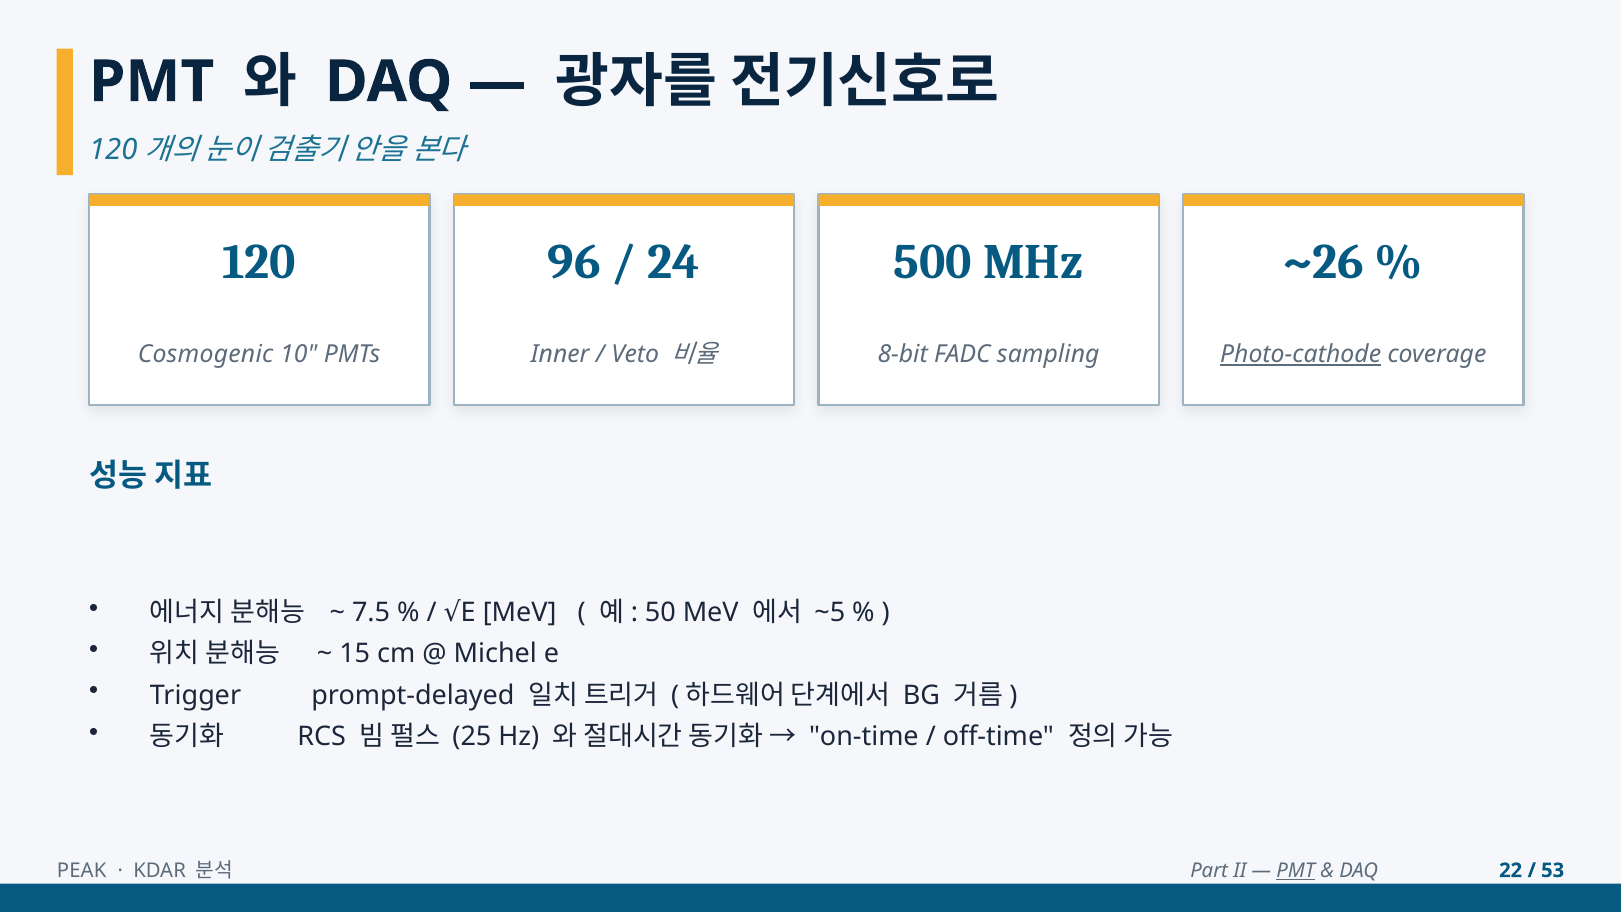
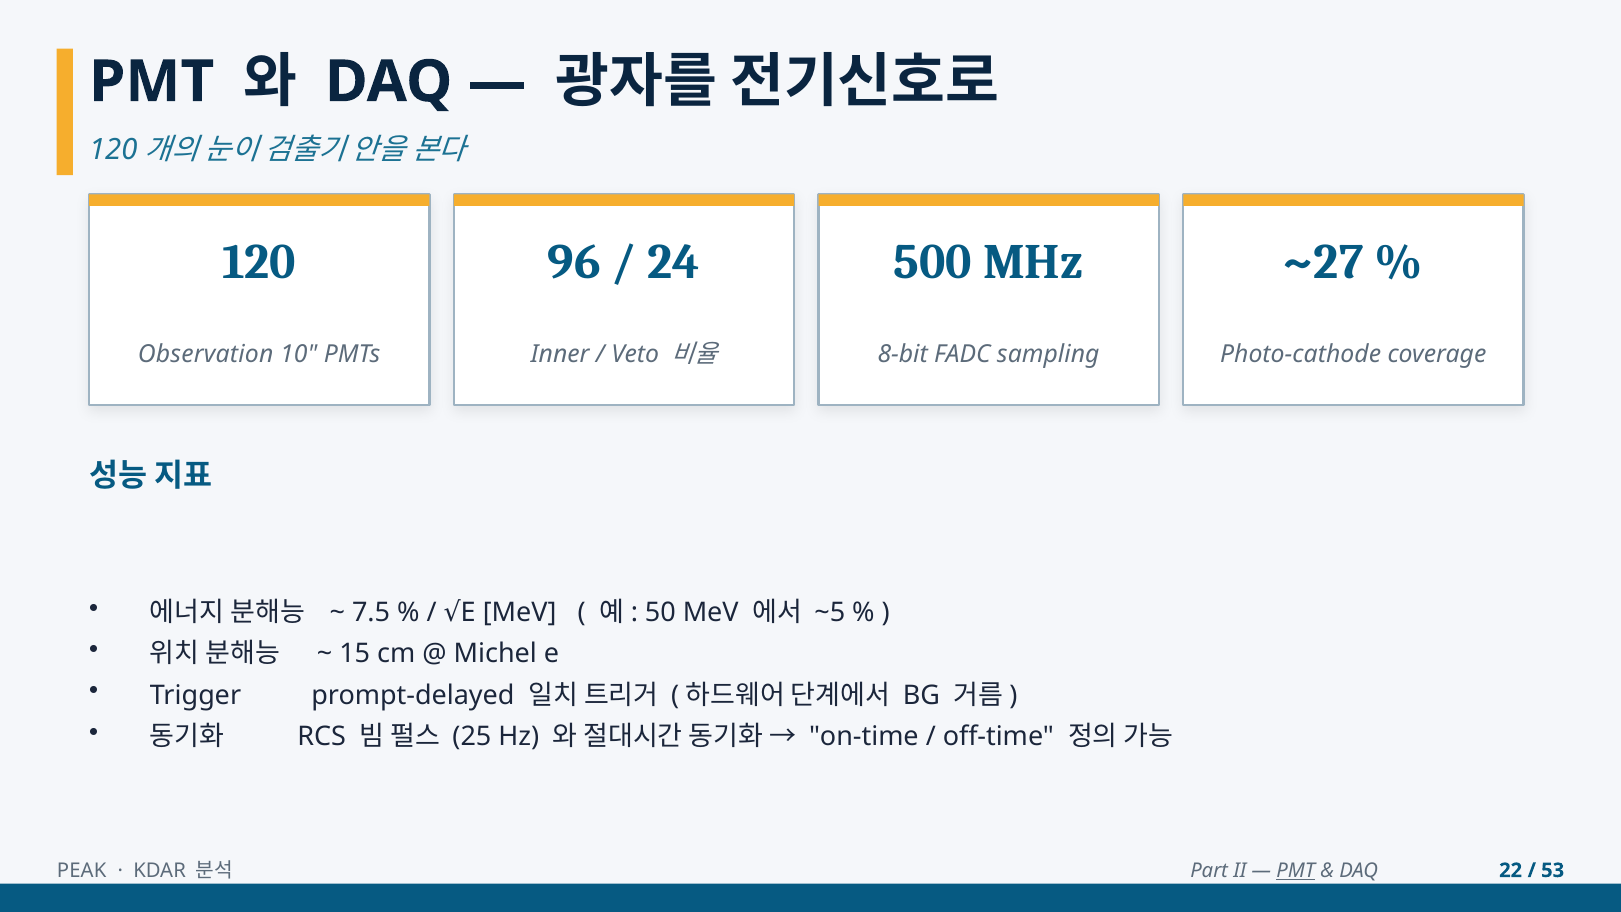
~26: ~26 -> ~27 (1324, 262)
Cosmogenic: Cosmogenic -> Observation (206, 354)
Photo-cathode underline: present -> none (1301, 354)
